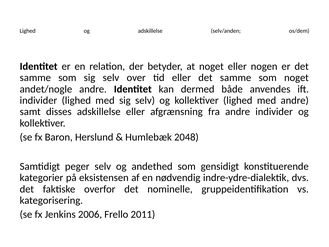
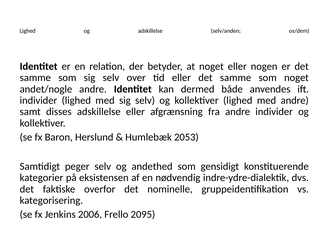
2048: 2048 -> 2053 (186, 137)
2011: 2011 -> 2095 (143, 214)
